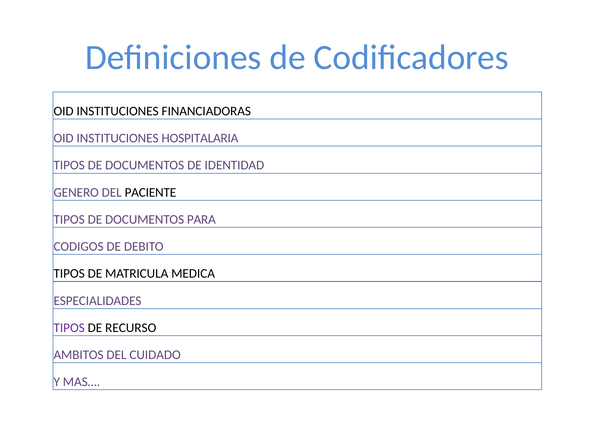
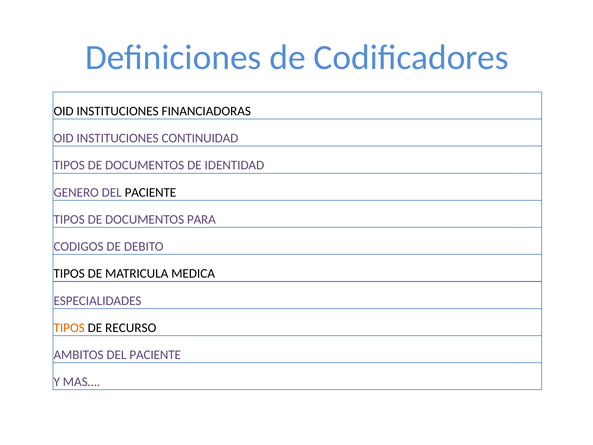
HOSPITALARIA: HOSPITALARIA -> CONTINUIDAD (200, 138)
TIPOS colour: purple -> orange (69, 328)
AMBITOS DEL CUIDADO: CUIDADO -> PACIENTE (155, 355)
